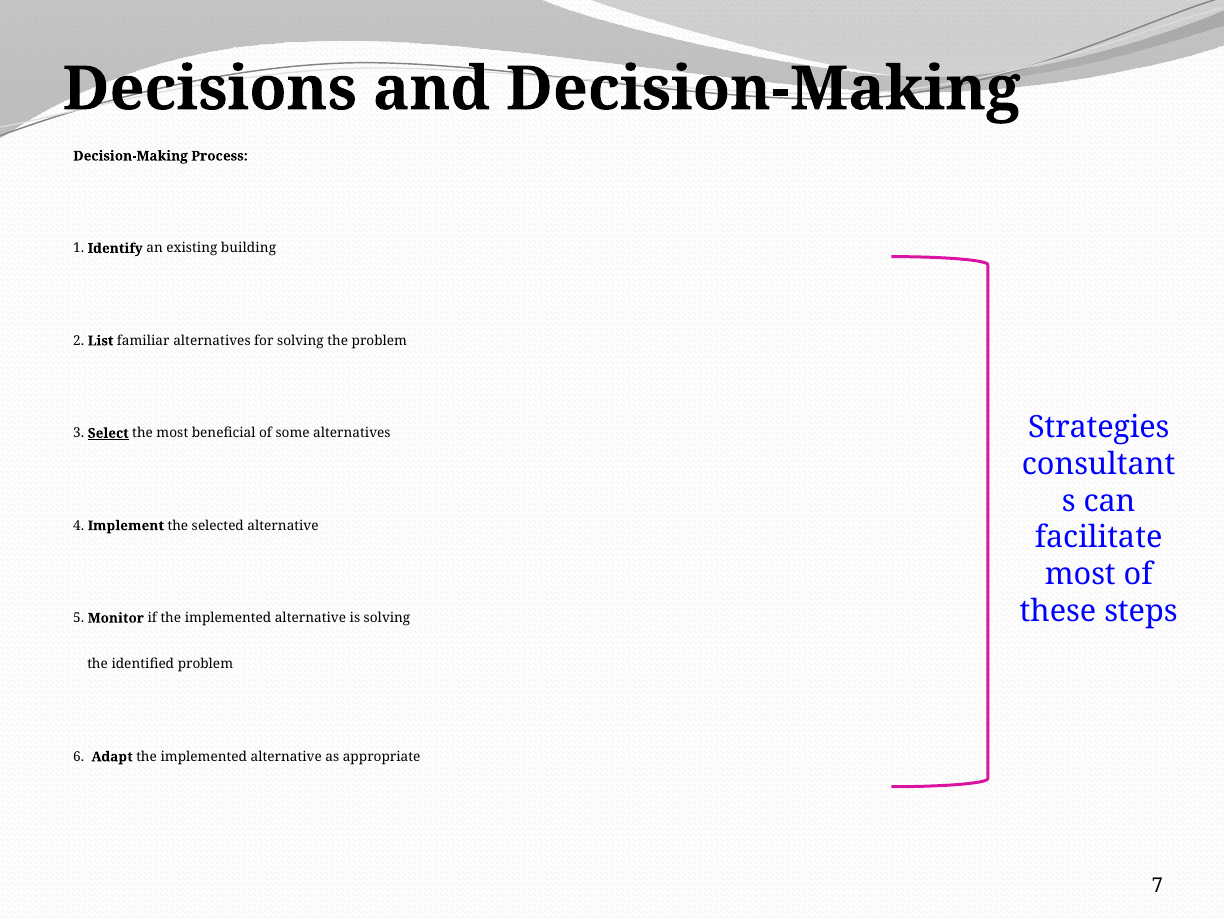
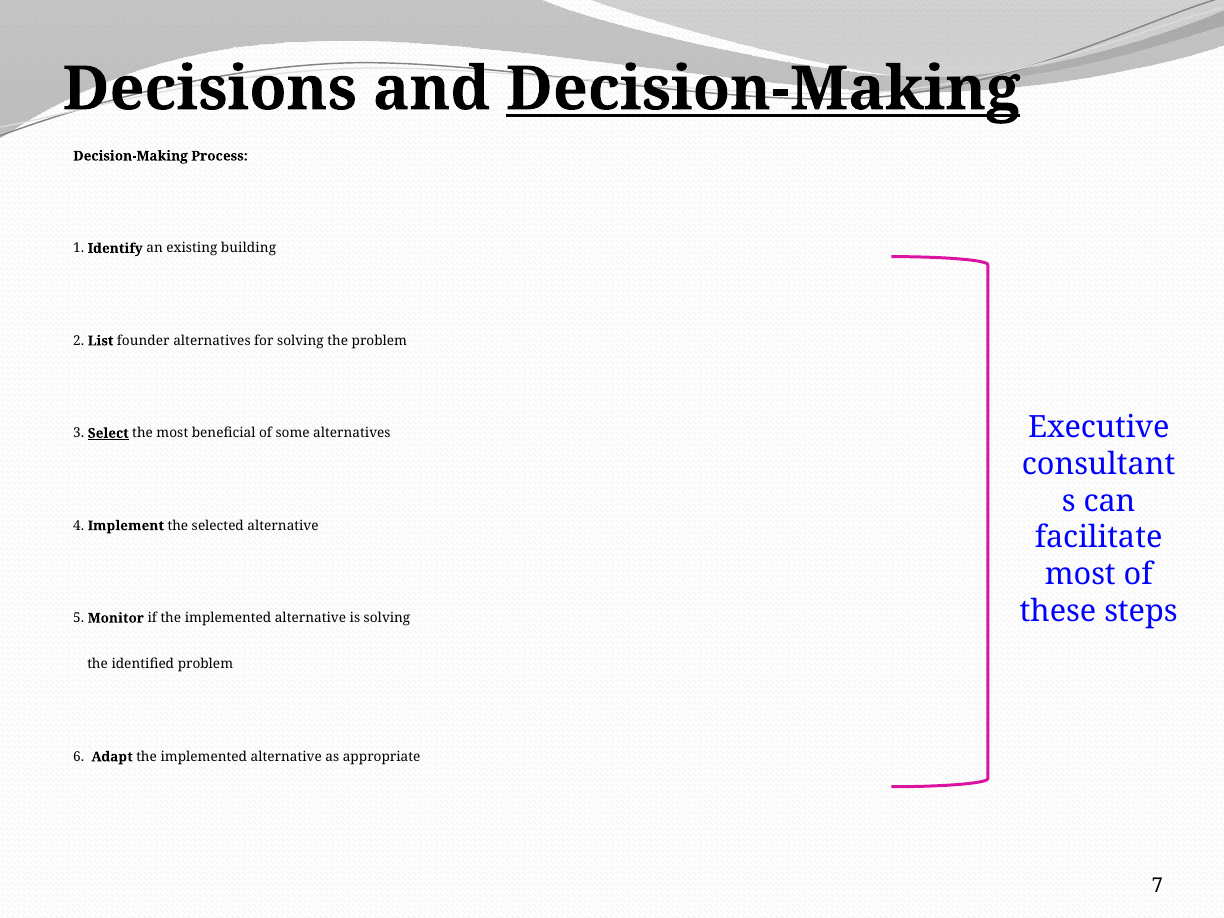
Decision-Making underline: none -> present (763, 89)
familiar: familiar -> founder (143, 341)
Strategies: Strategies -> Executive (1099, 428)
